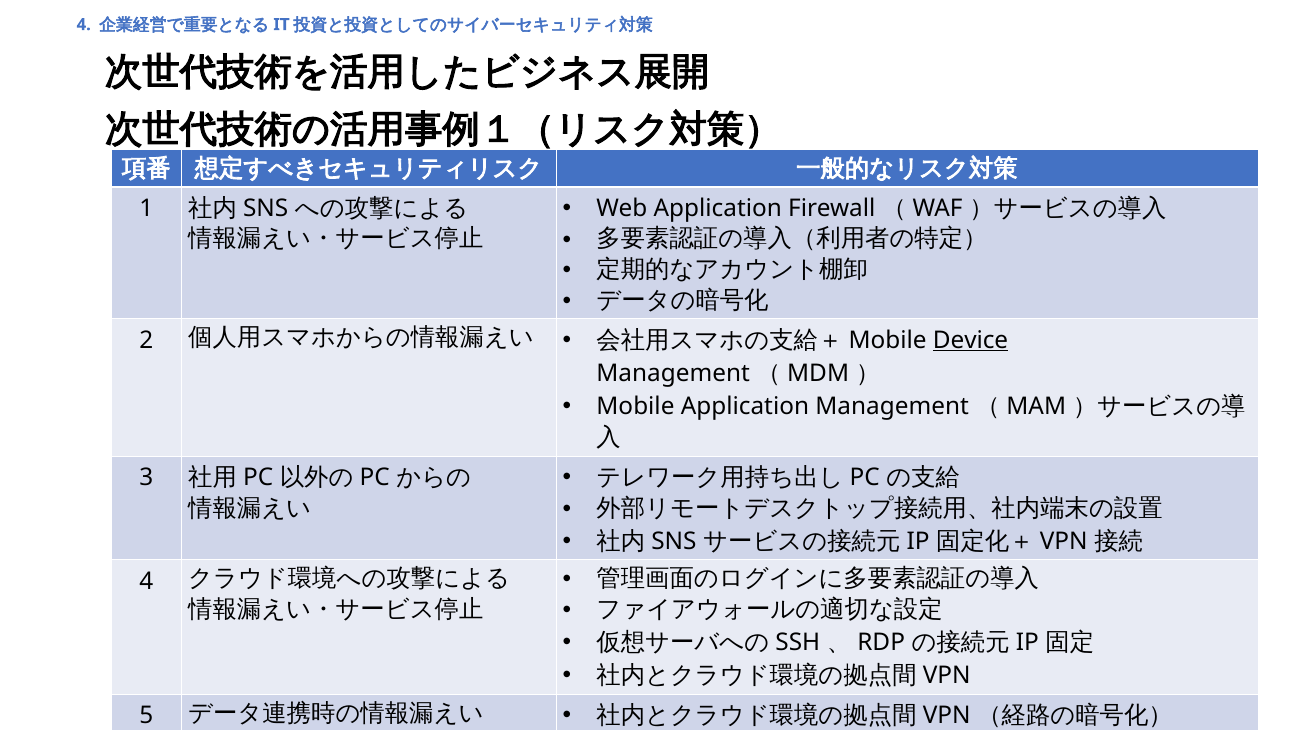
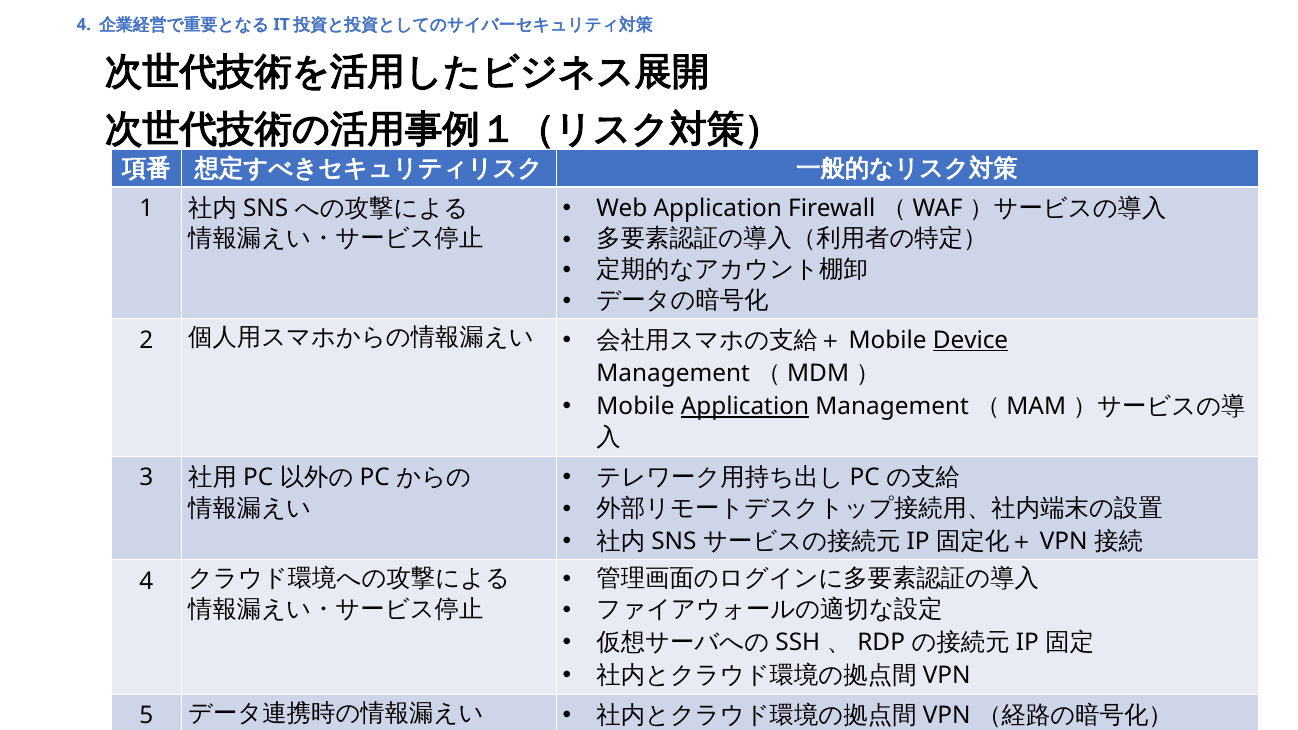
Application underline: none -> present (745, 407)
